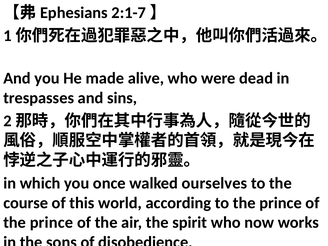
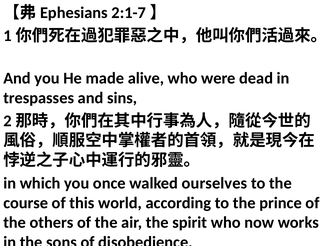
prince: prince -> others (52, 223)
